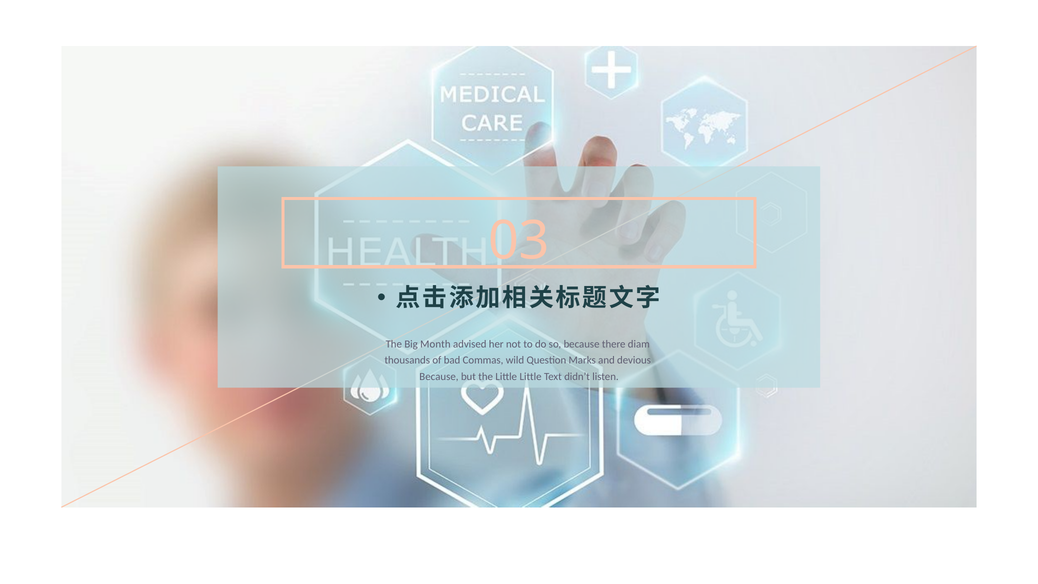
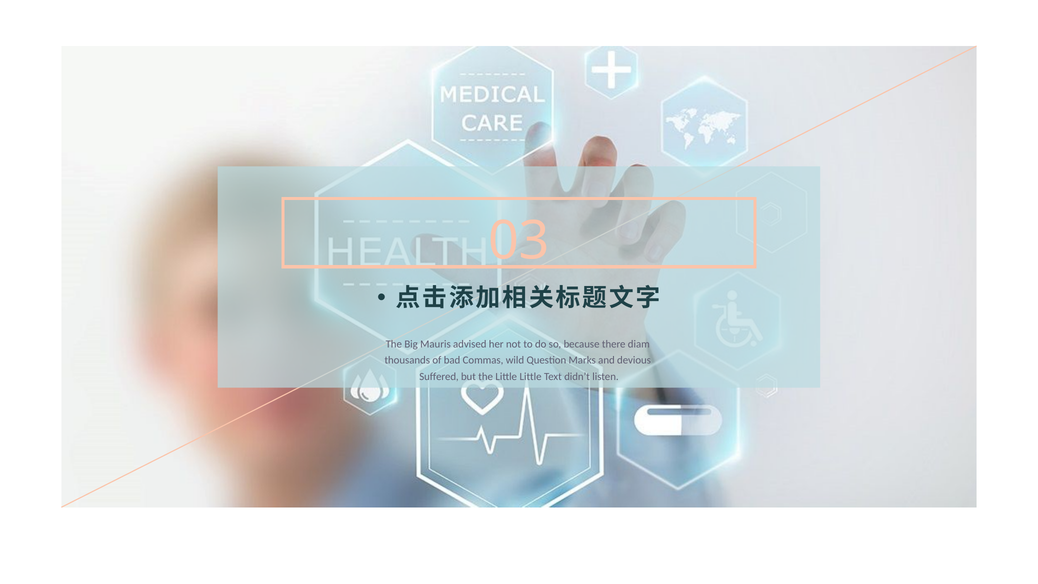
Month: Month -> Mauris (435, 344)
Because: Because -> Suffered (439, 376)
